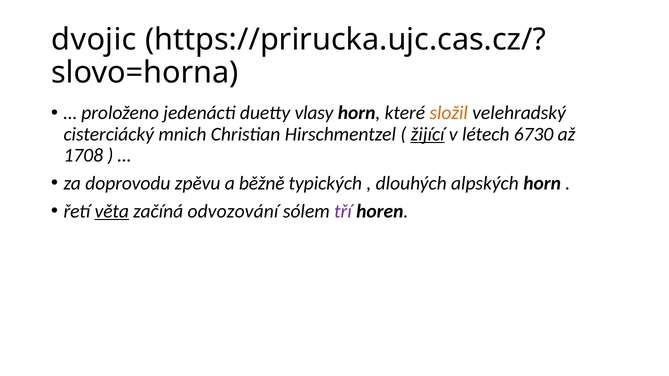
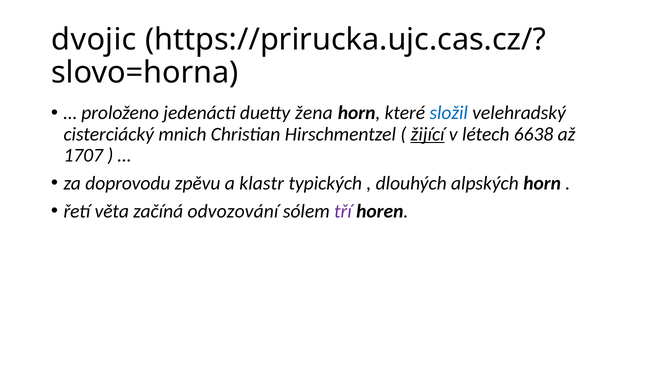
vlasy: vlasy -> žena (314, 113)
složil colour: orange -> blue (449, 113)
6730: 6730 -> 6638 (534, 134)
1708: 1708 -> 1707 (83, 155)
běžně: běžně -> klastr (262, 183)
věta underline: present -> none (112, 211)
